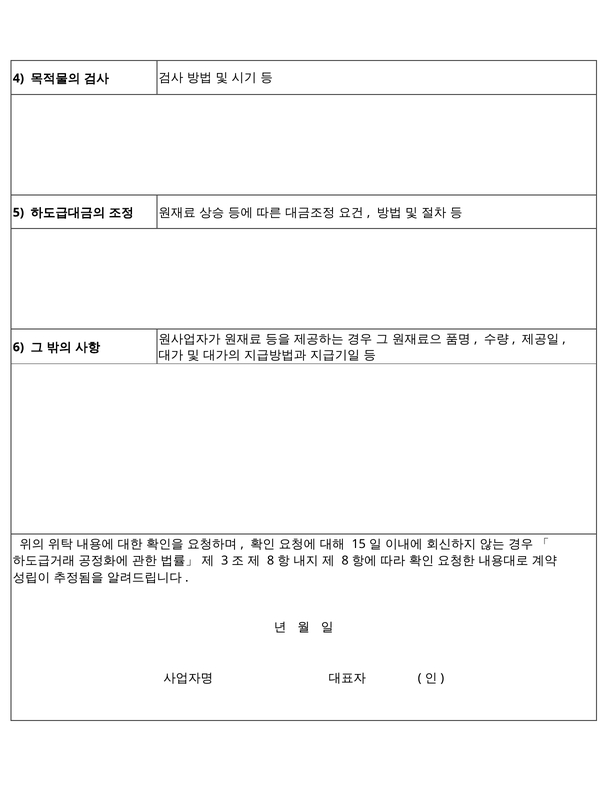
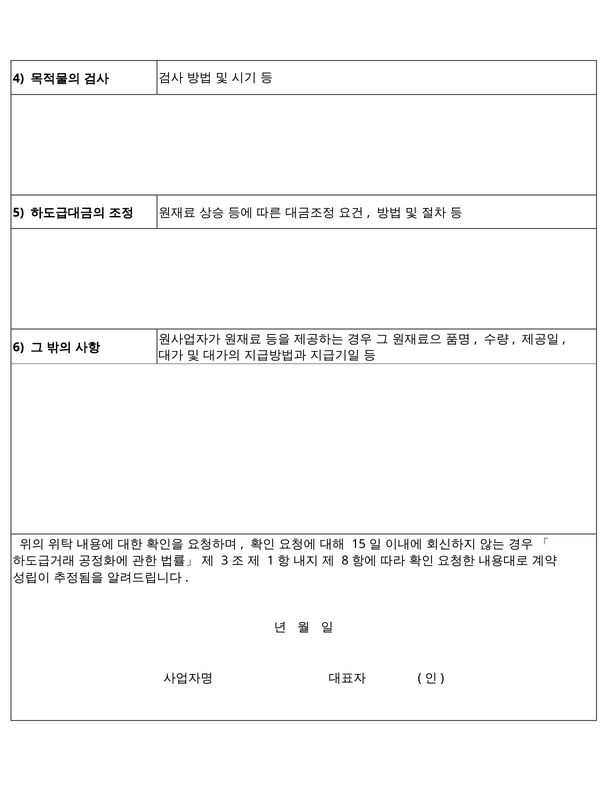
8: 8 -> 1 (271, 561)
